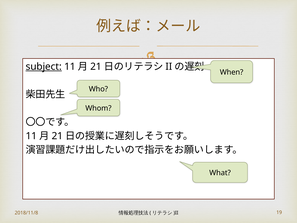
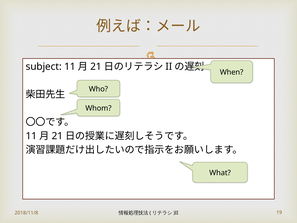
subject underline: present -> none (44, 67)
